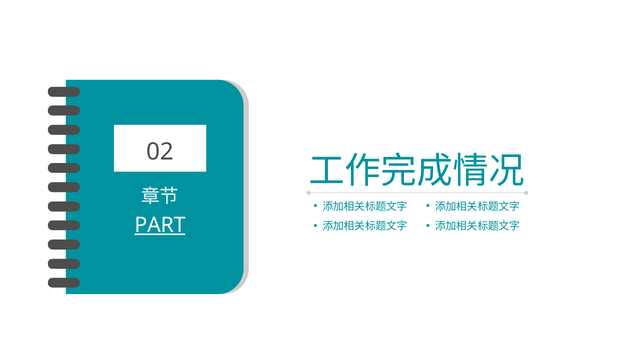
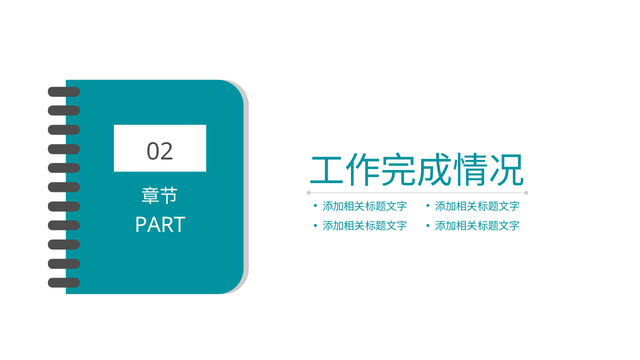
PART underline: present -> none (160, 225)
